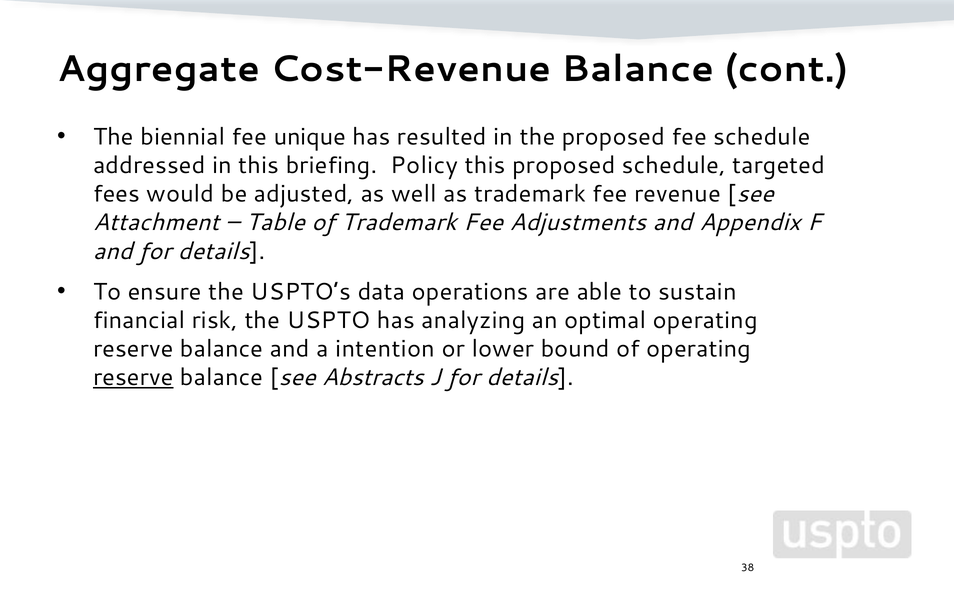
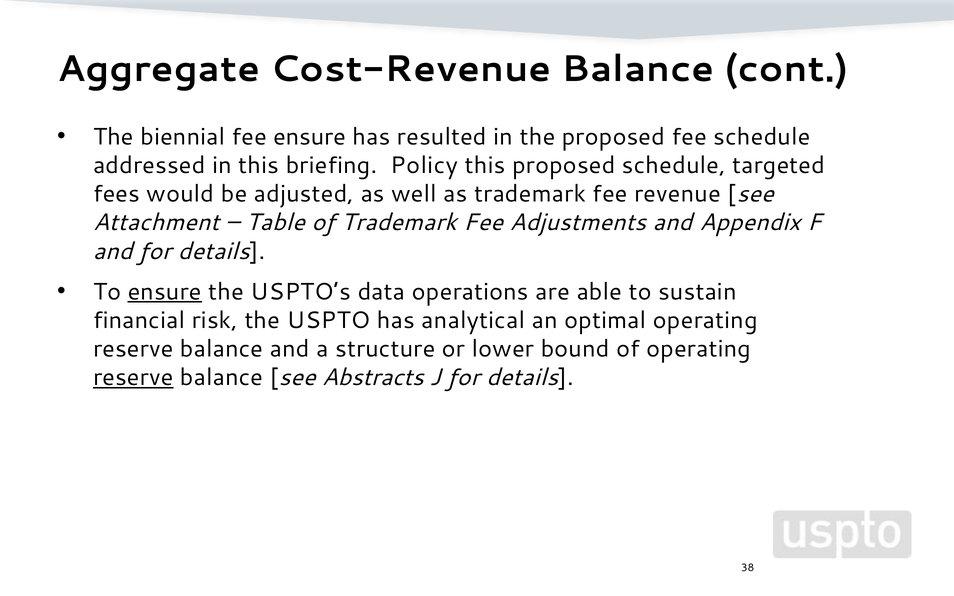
fee unique: unique -> ensure (310, 137)
ensure underline: none -> present (165, 292)
analyzing: analyzing -> analytical (473, 320)
intention: intention -> structure (385, 349)
